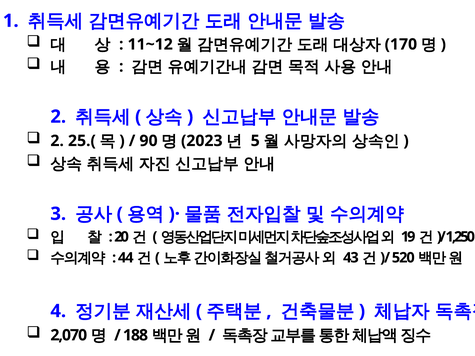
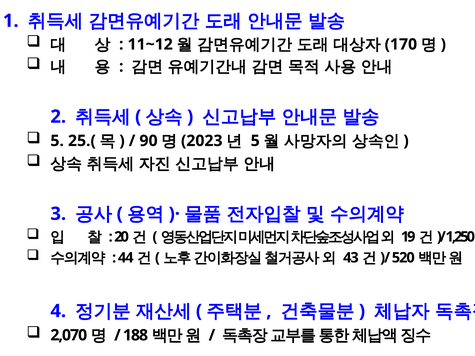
2: 2 -> 5 (57, 141)
